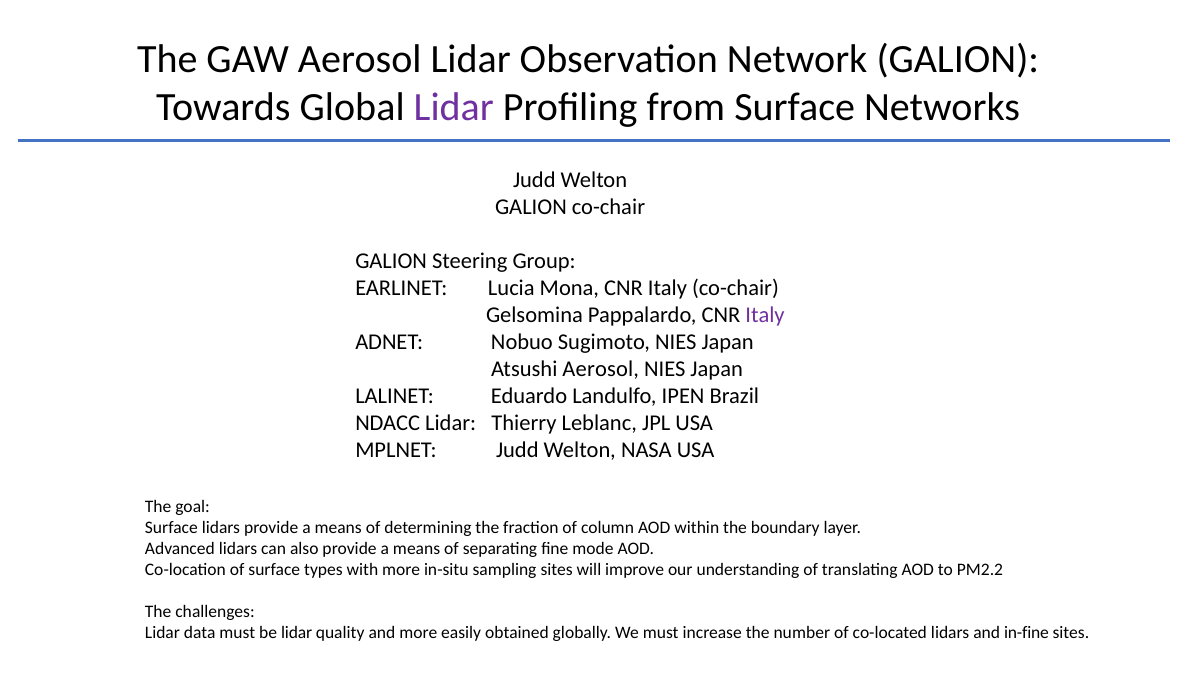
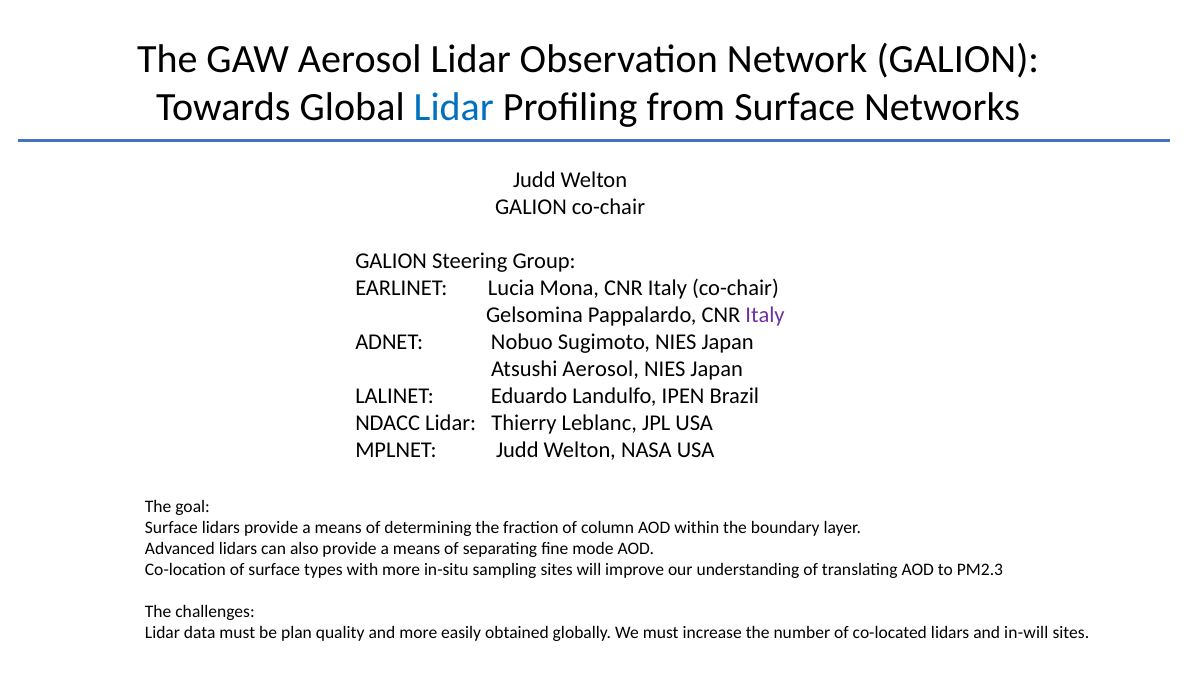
Lidar colour: purple -> blue (454, 107)
PM2.2: PM2.2 -> PM2.3 (980, 569)
be lidar: lidar -> plan (297, 632)
in-fine: in-fine -> in-will (1026, 632)
